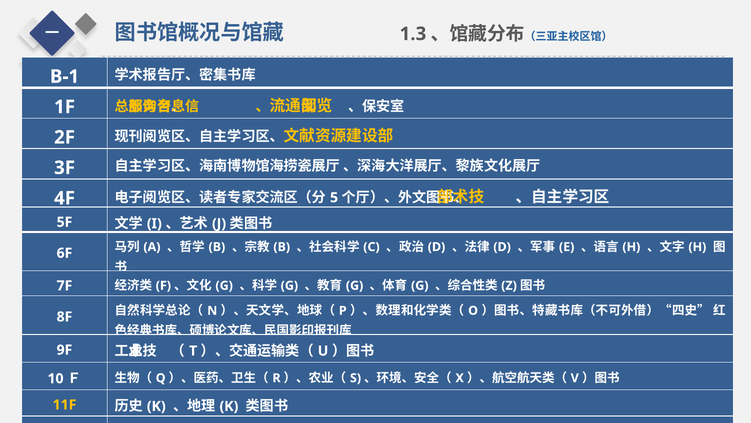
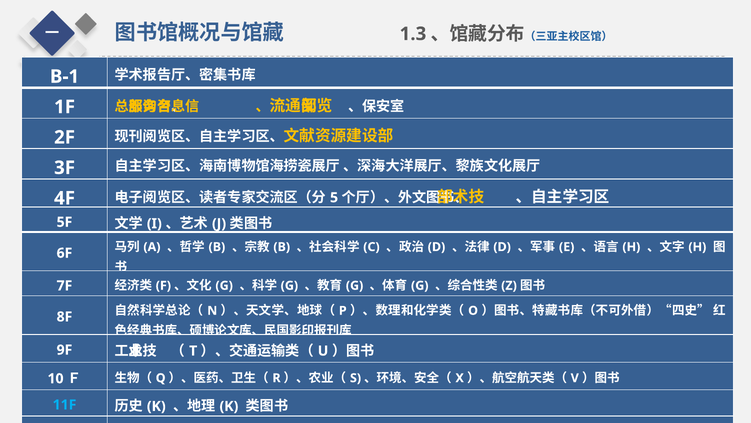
11F colour: yellow -> light blue (64, 404)
